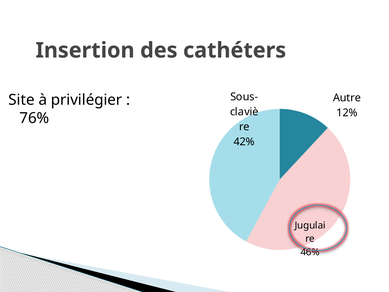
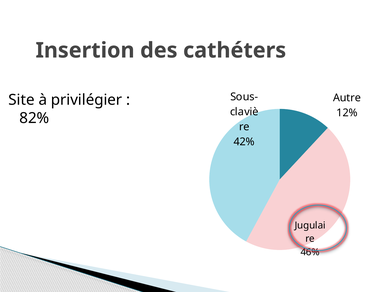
76%: 76% -> 82% (34, 118)
